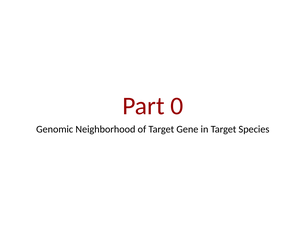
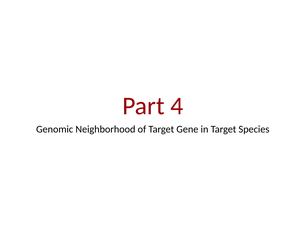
0: 0 -> 4 (177, 106)
